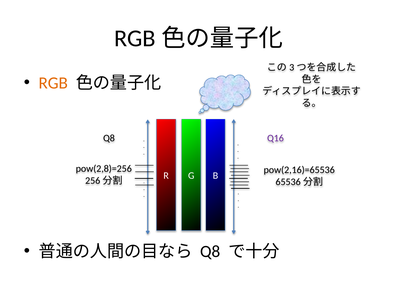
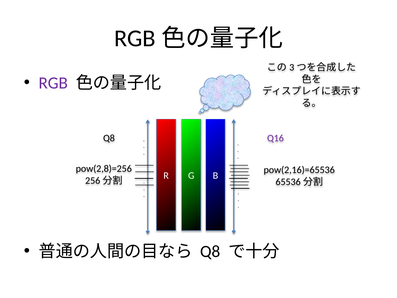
RGB colour: orange -> purple (53, 83)
